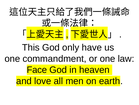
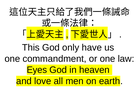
Face: Face -> Eyes (37, 69)
